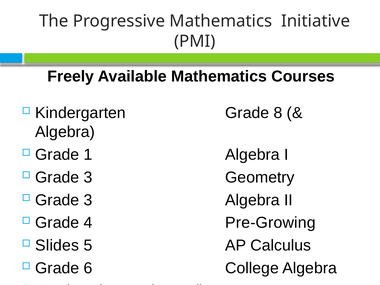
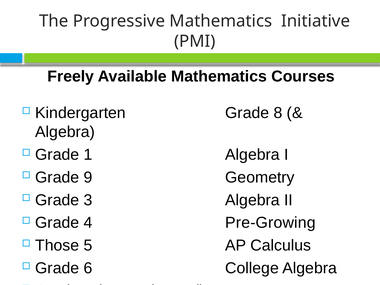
3: 3 -> 9 (88, 177)
Slides: Slides -> Those (57, 245)
